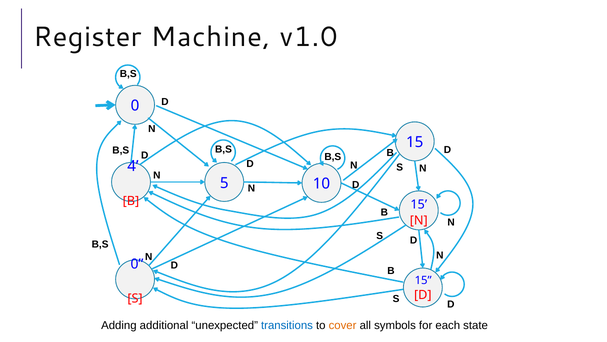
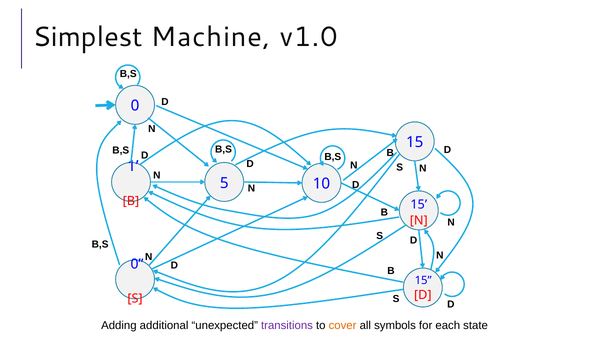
Register: Register -> Simplest (88, 37)
4: 4 -> 1 (133, 166)
transitions colour: blue -> purple (287, 325)
